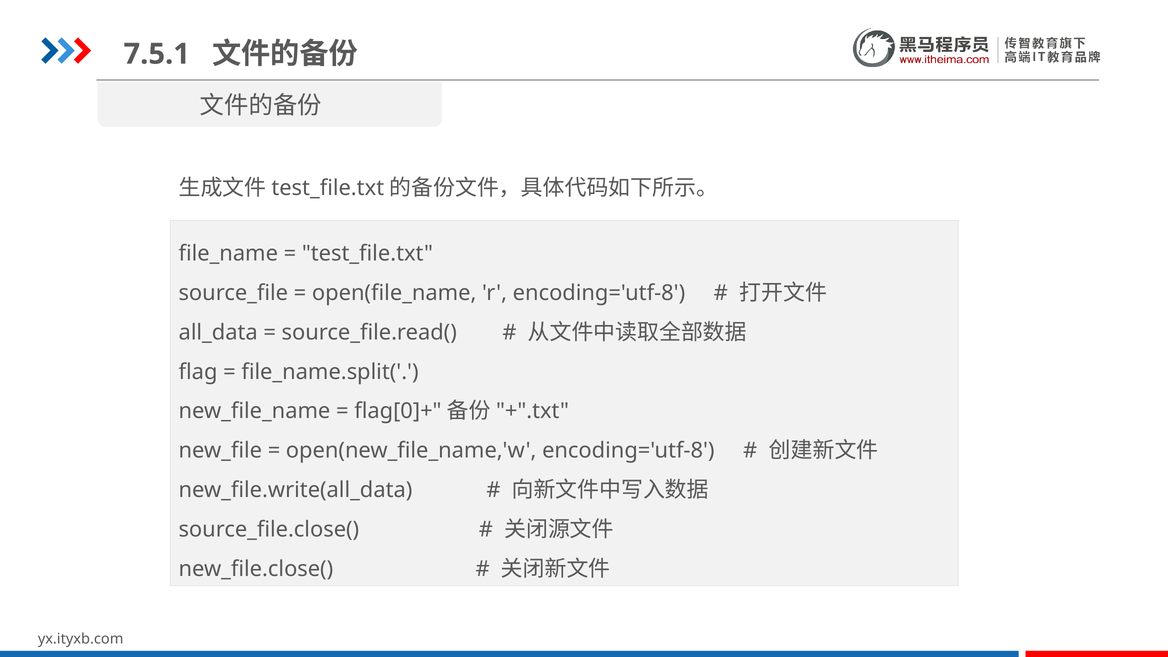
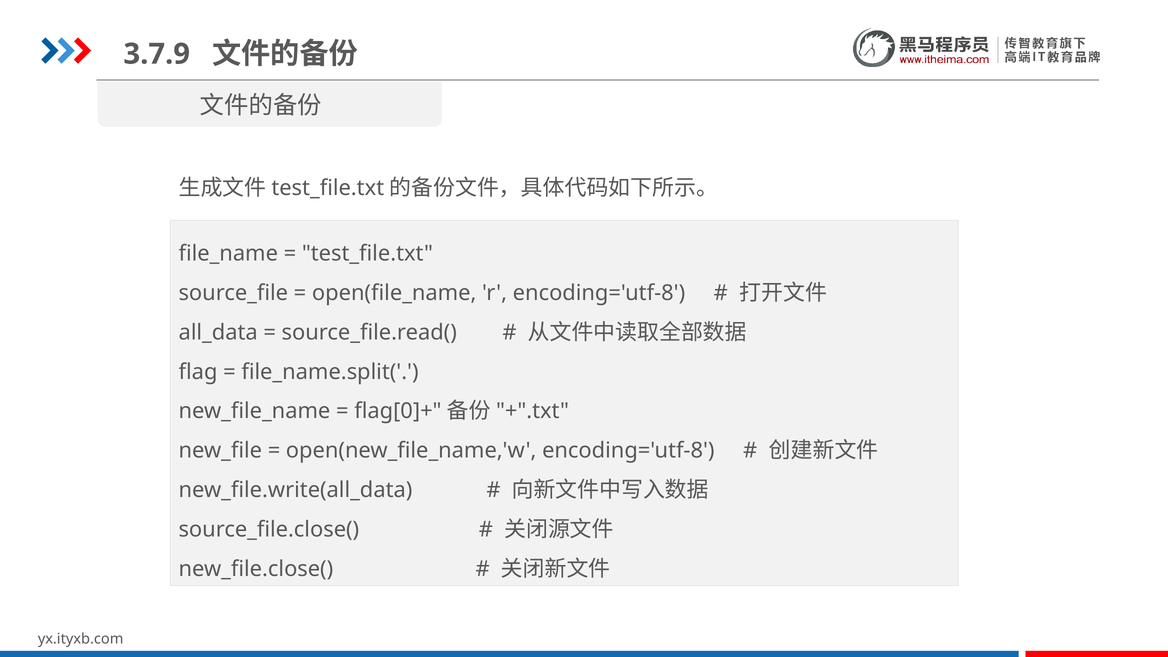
7.5.1: 7.5.1 -> 3.7.9 (157, 54)
